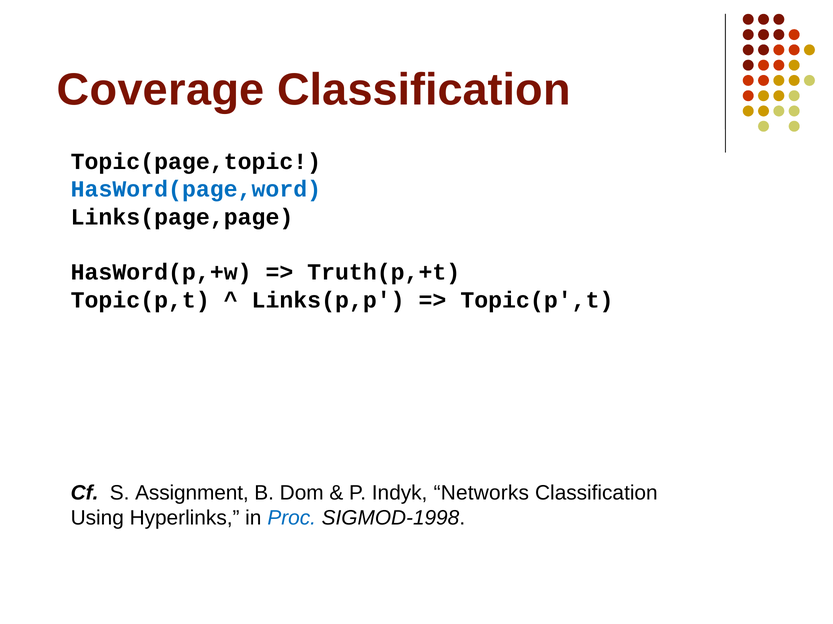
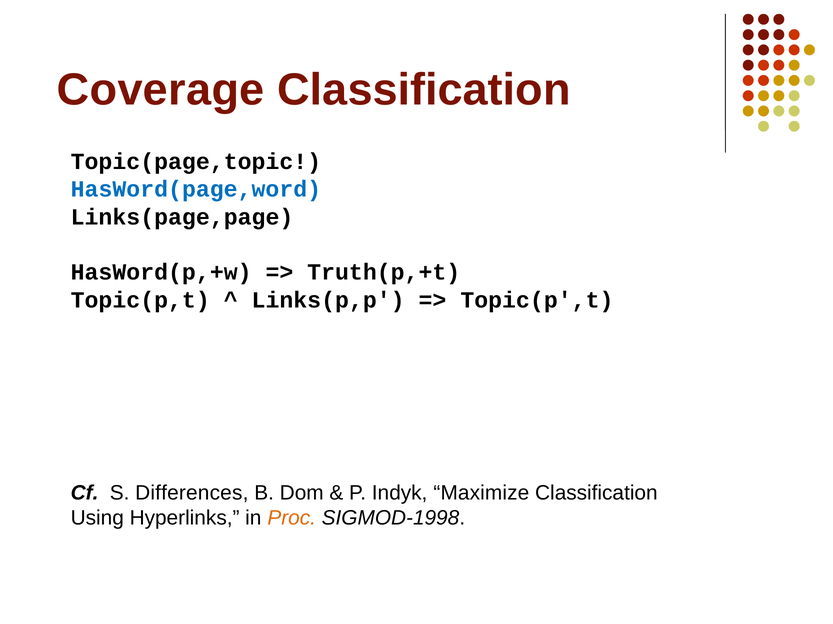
Assignment: Assignment -> Differences (192, 493)
Networks: Networks -> Maximize (481, 493)
Proc colour: blue -> orange (292, 518)
